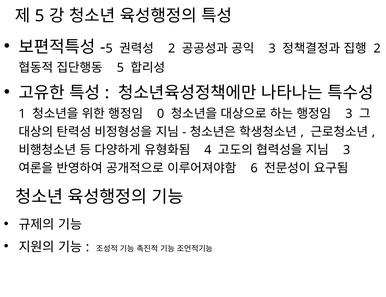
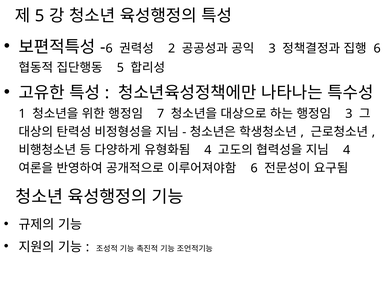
5: 5 -> 6 (109, 48)
2: 2 -> 6 (377, 48)
0: 0 -> 7 (161, 114)
3: 3 -> 4 (347, 150)
